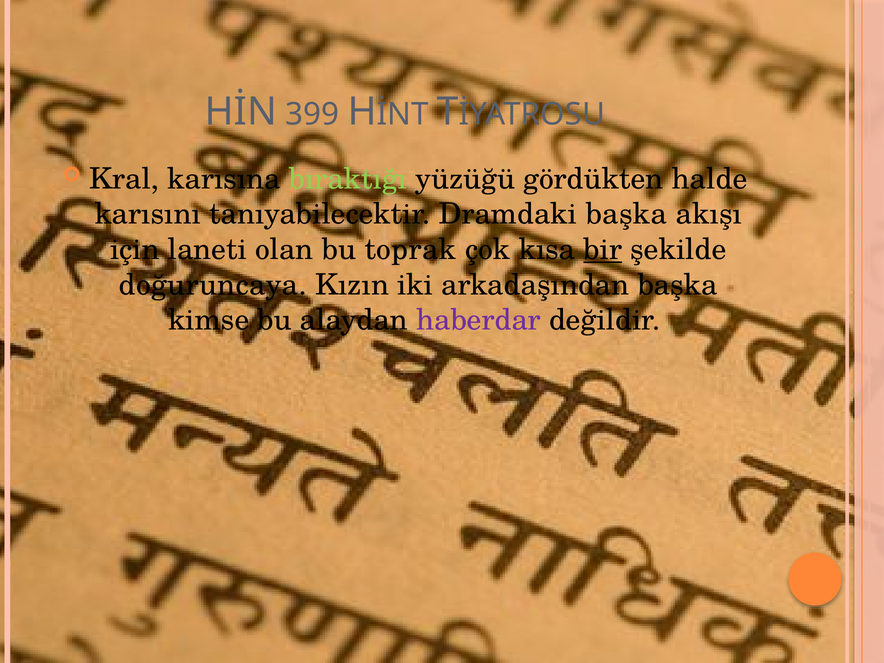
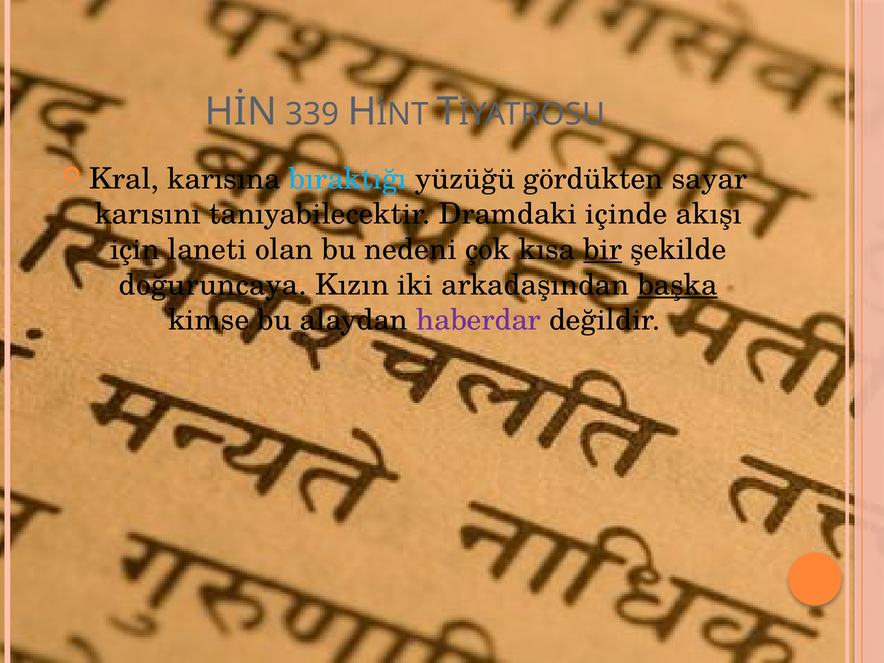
399: 399 -> 339 (312, 114)
bıraktığı colour: light green -> light blue (348, 179)
halde: halde -> sayar (709, 179)
Dramdaki başka: başka -> içinde (626, 214)
toprak: toprak -> nedeni (411, 250)
başka underline: none -> present (678, 285)
